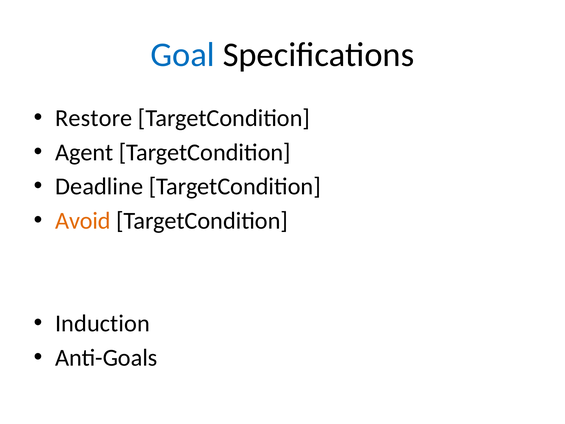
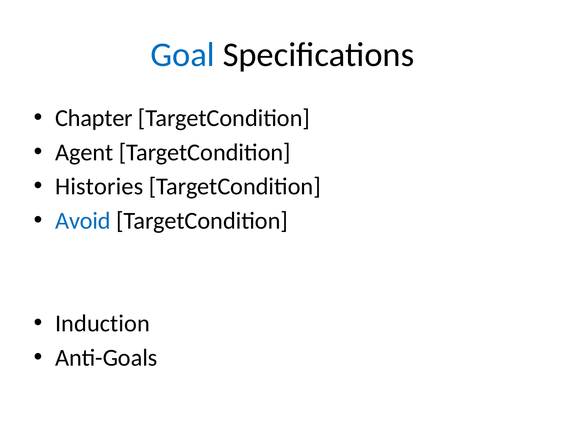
Restore: Restore -> Chapter (94, 118)
Deadline: Deadline -> Histories (99, 186)
Avoid colour: orange -> blue (83, 221)
